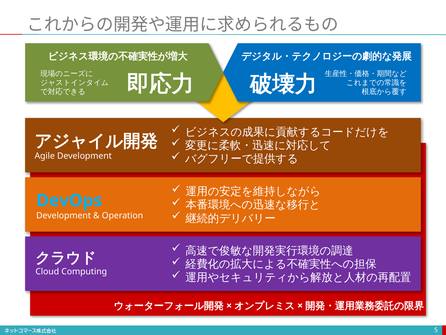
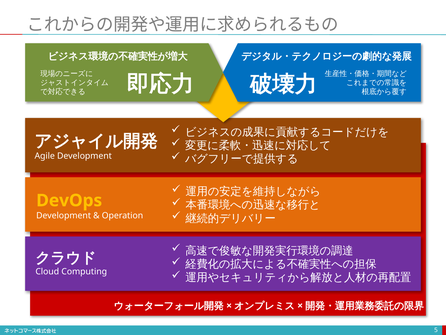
DevOps colour: light blue -> yellow (69, 200)
